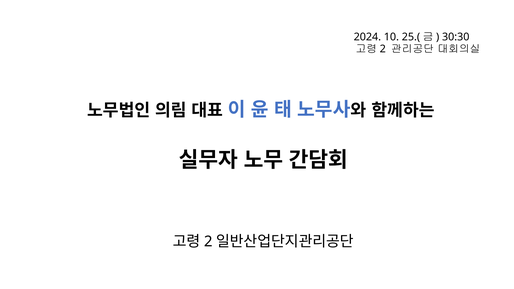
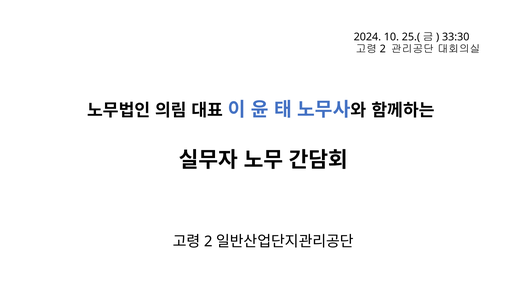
30:30: 30:30 -> 33:30 (456, 37)
